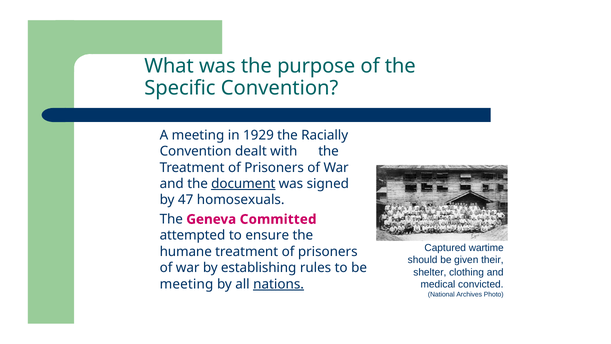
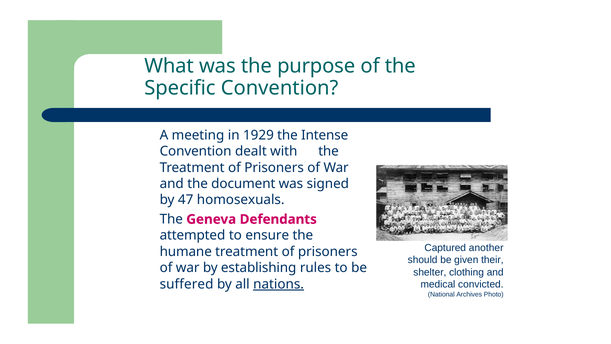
Racially: Racially -> Intense (325, 135)
document underline: present -> none (243, 184)
Committed: Committed -> Defendants (278, 219)
wartime: wartime -> another (486, 248)
meeting: meeting -> suffered (187, 284)
